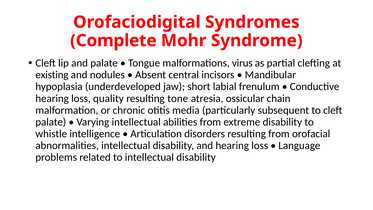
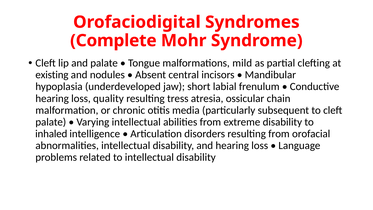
virus: virus -> mild (242, 63)
tone: tone -> tress (178, 98)
whistle: whistle -> inhaled (51, 134)
